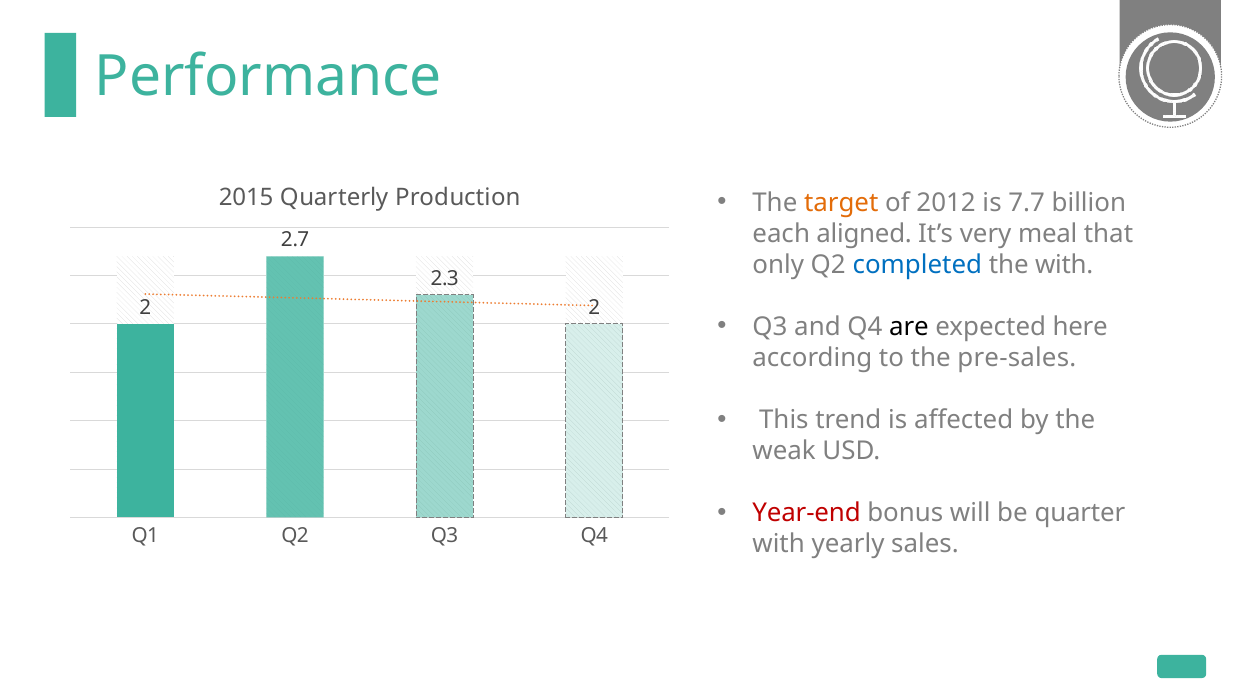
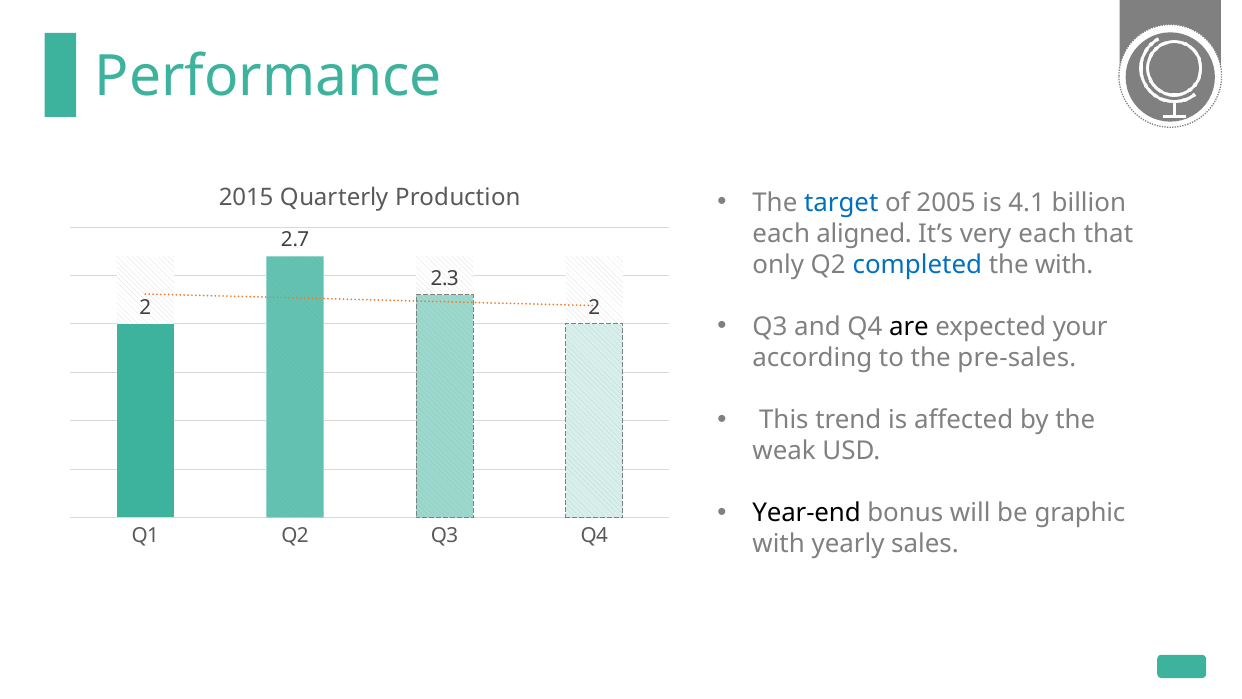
target colour: orange -> blue (841, 202)
2012: 2012 -> 2005 (946, 202)
7.7: 7.7 -> 4.1 (1027, 202)
very meal: meal -> each (1047, 233)
here: here -> your (1080, 327)
Year-end colour: red -> black (807, 513)
quarter: quarter -> graphic (1080, 513)
